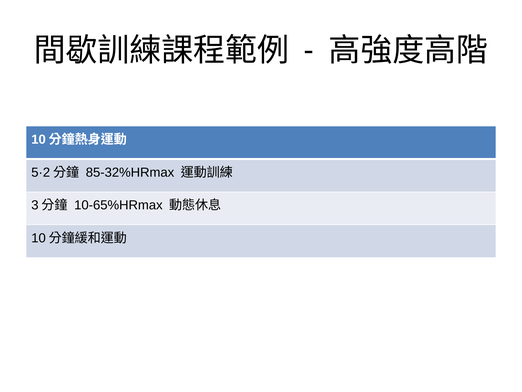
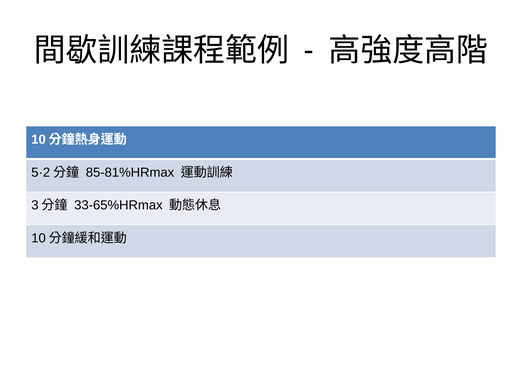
85-32%HRmax: 85-32%HRmax -> 85-81%HRmax (130, 172)
10-65%HRmax: 10-65%HRmax -> 33-65%HRmax (118, 205)
